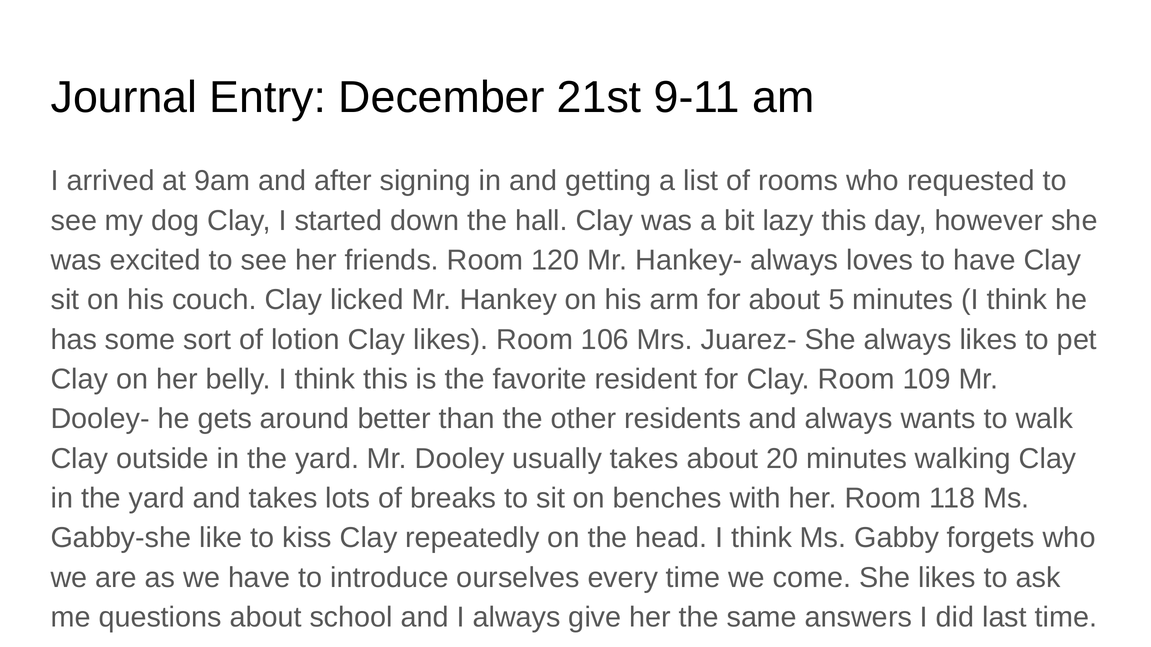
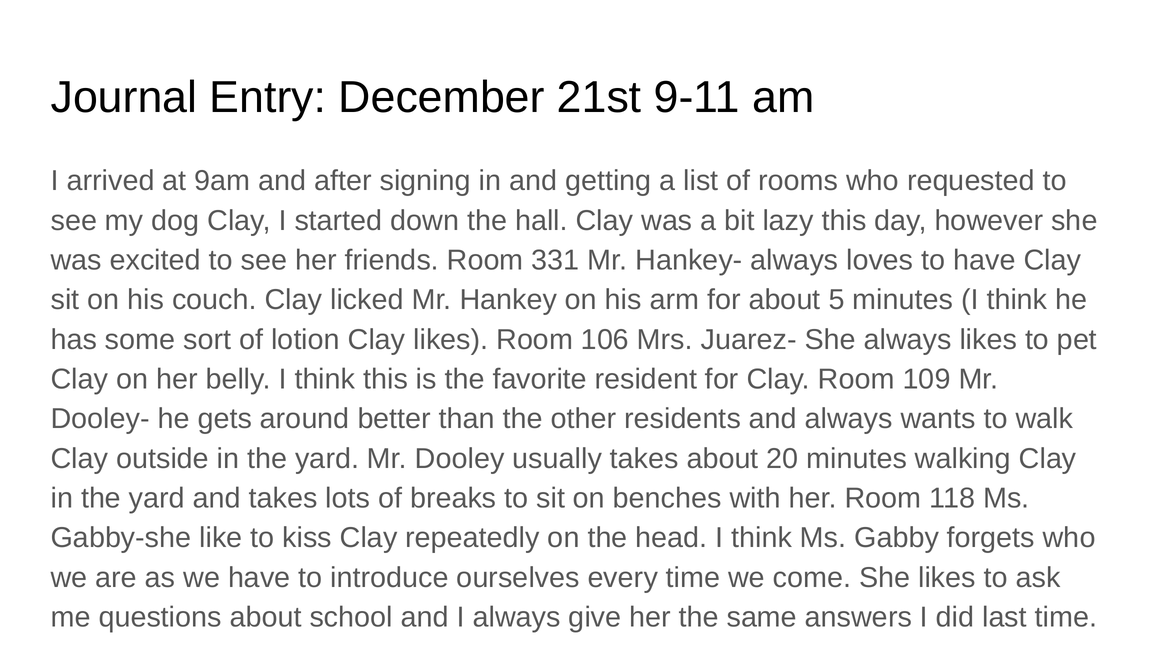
120: 120 -> 331 (555, 260)
